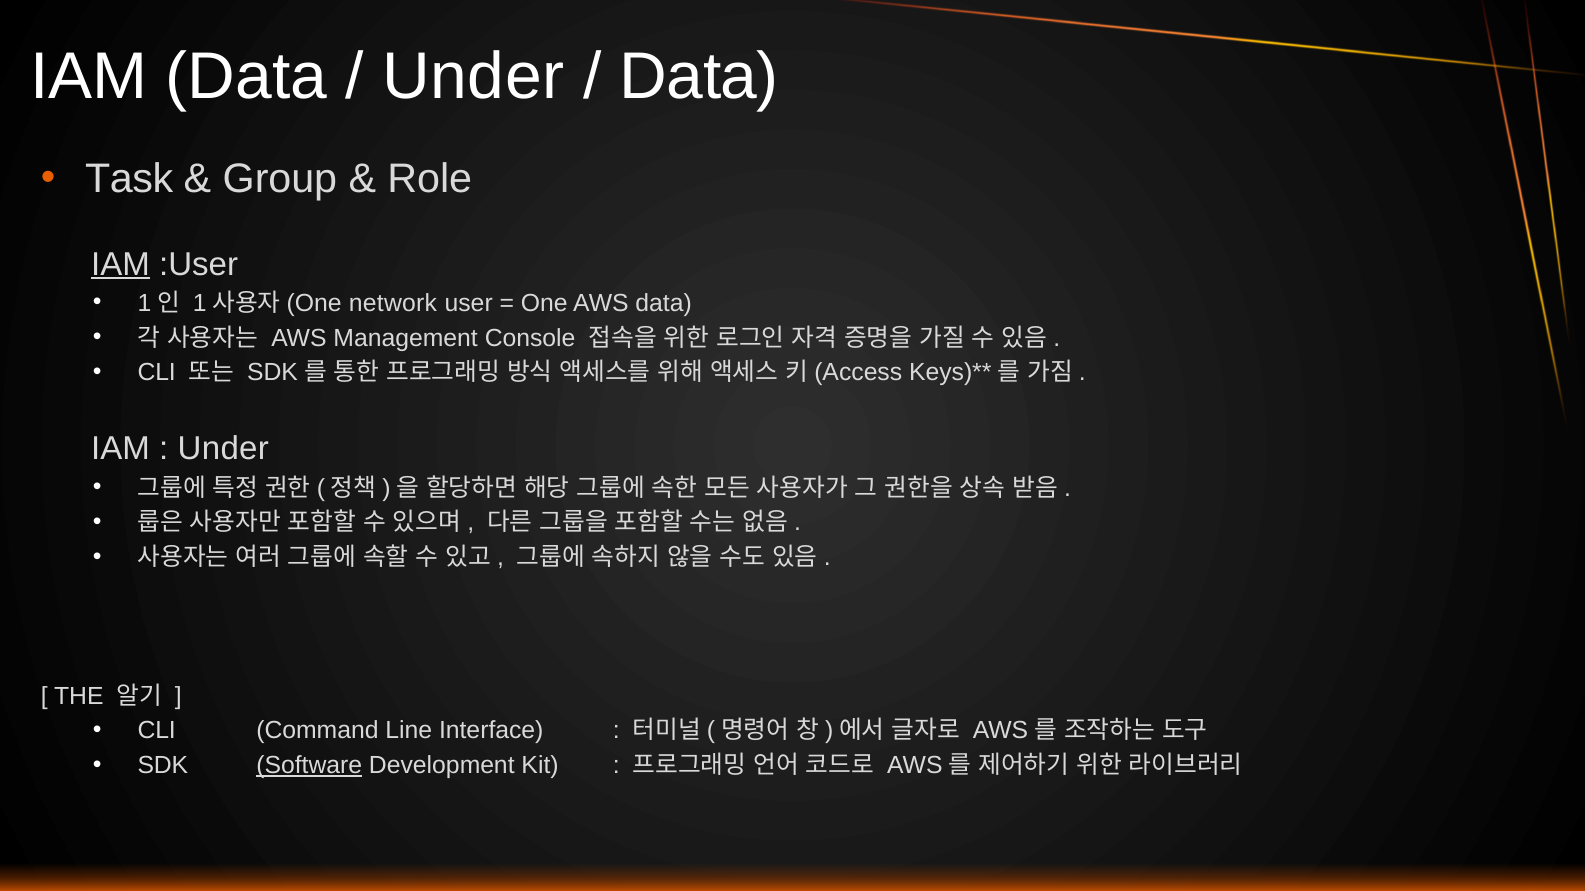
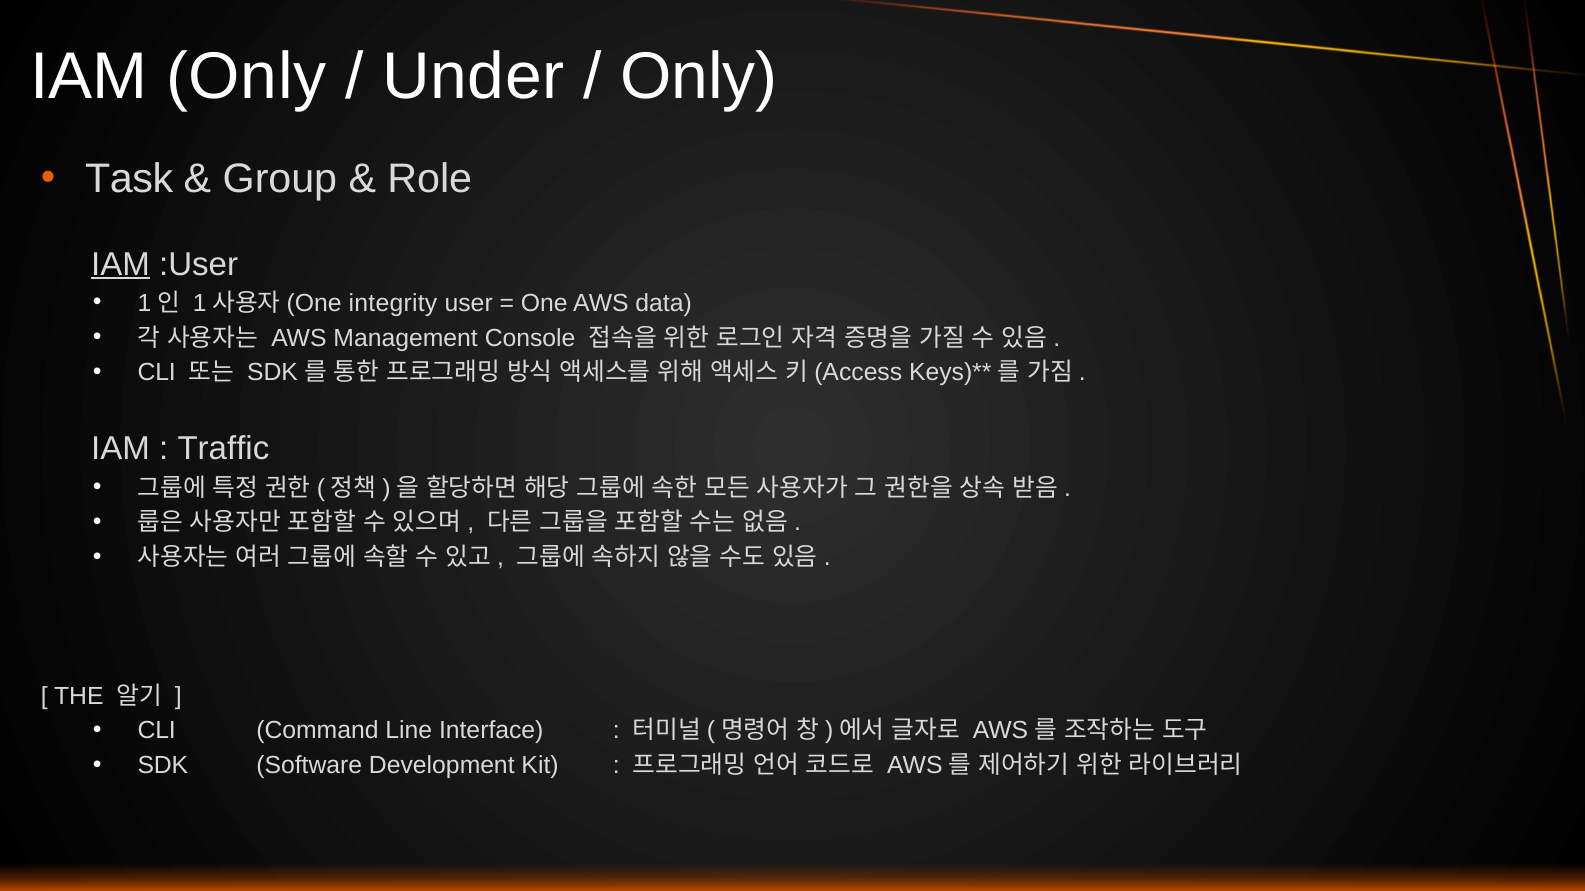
IAM Data: Data -> Only (246, 77)
Data: Data -> Only (699, 77)
network: network -> integrity (393, 303)
Under: Under -> Traffic (223, 449)
Software underline: present -> none (309, 766)
